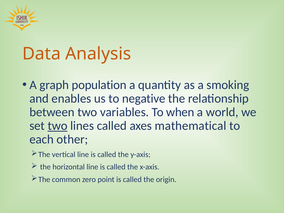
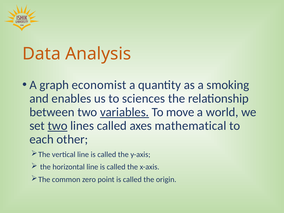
population: population -> economist (99, 85)
negative: negative -> sciences (144, 99)
variables underline: none -> present (125, 112)
when: when -> move (180, 112)
